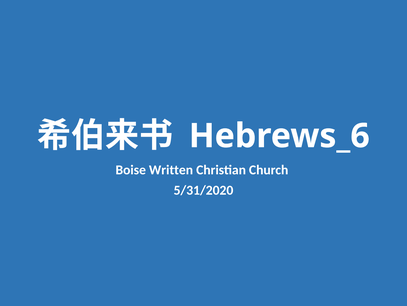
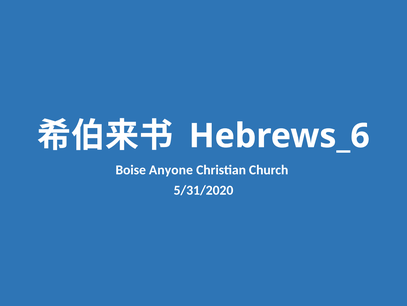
Written: Written -> Anyone (171, 170)
